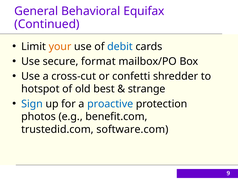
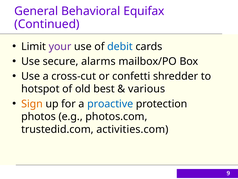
your colour: orange -> purple (60, 46)
format: format -> alarms (98, 61)
strange: strange -> various (147, 89)
Sign colour: blue -> orange (32, 104)
benefit.com: benefit.com -> photos.com (116, 116)
software.com: software.com -> activities.com (132, 129)
